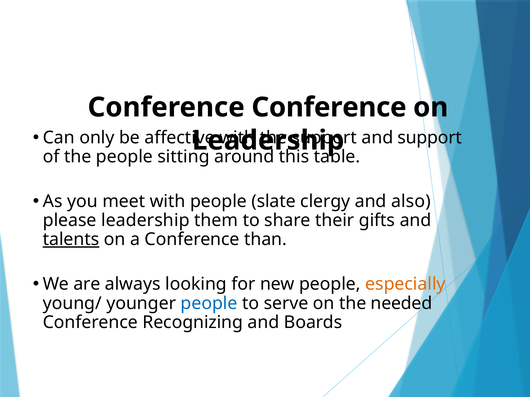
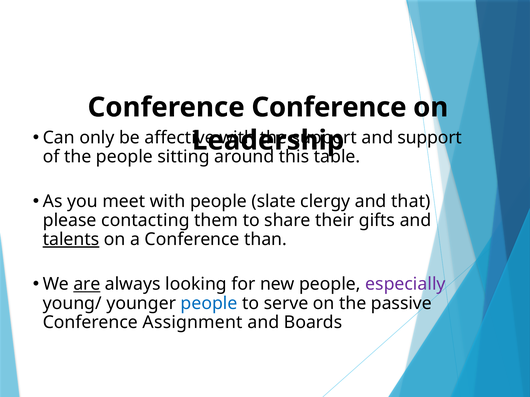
also: also -> that (411, 202)
leadership: leadership -> contacting (145, 221)
are underline: none -> present (87, 284)
especially colour: orange -> purple (405, 284)
needed: needed -> passive (401, 304)
Recognizing: Recognizing -> Assignment (193, 323)
